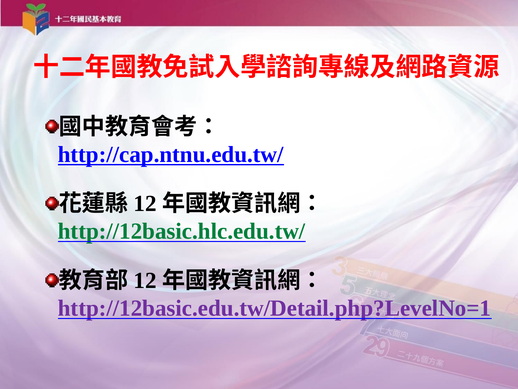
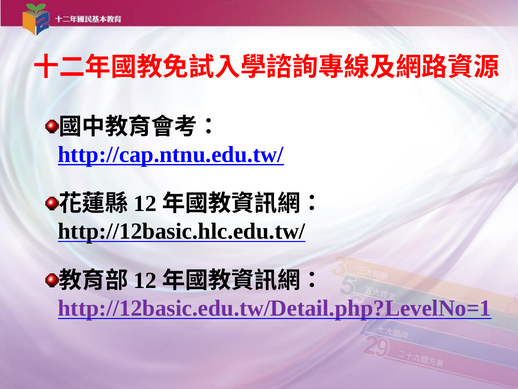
http://12basic.hlc.edu.tw/ colour: green -> black (182, 231)
